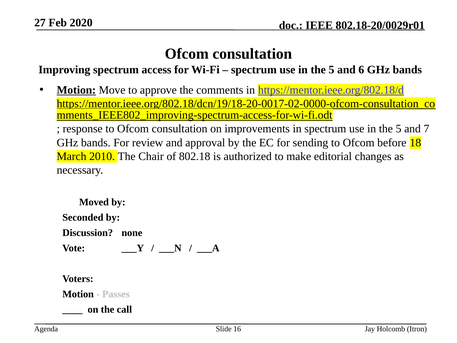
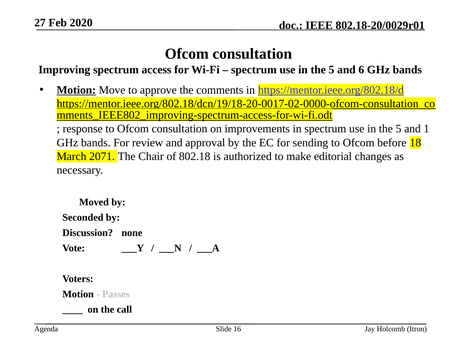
7: 7 -> 1 (426, 129)
2010: 2010 -> 2071 (102, 156)
